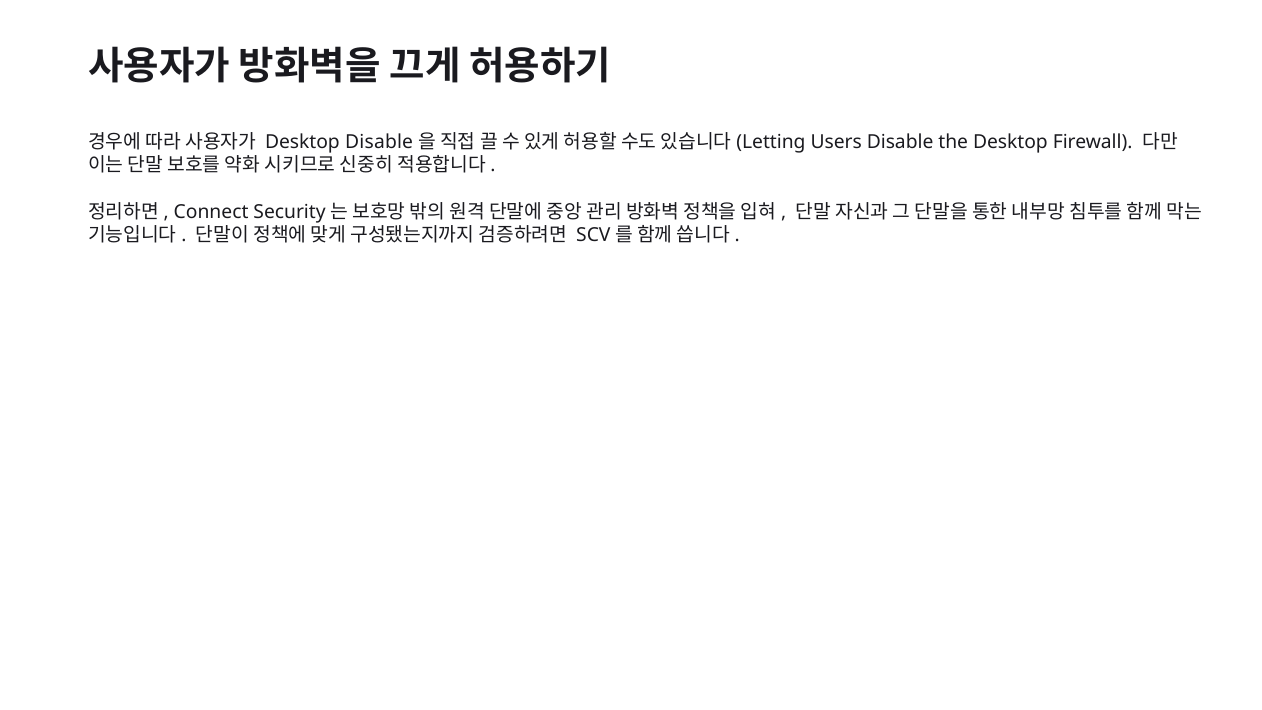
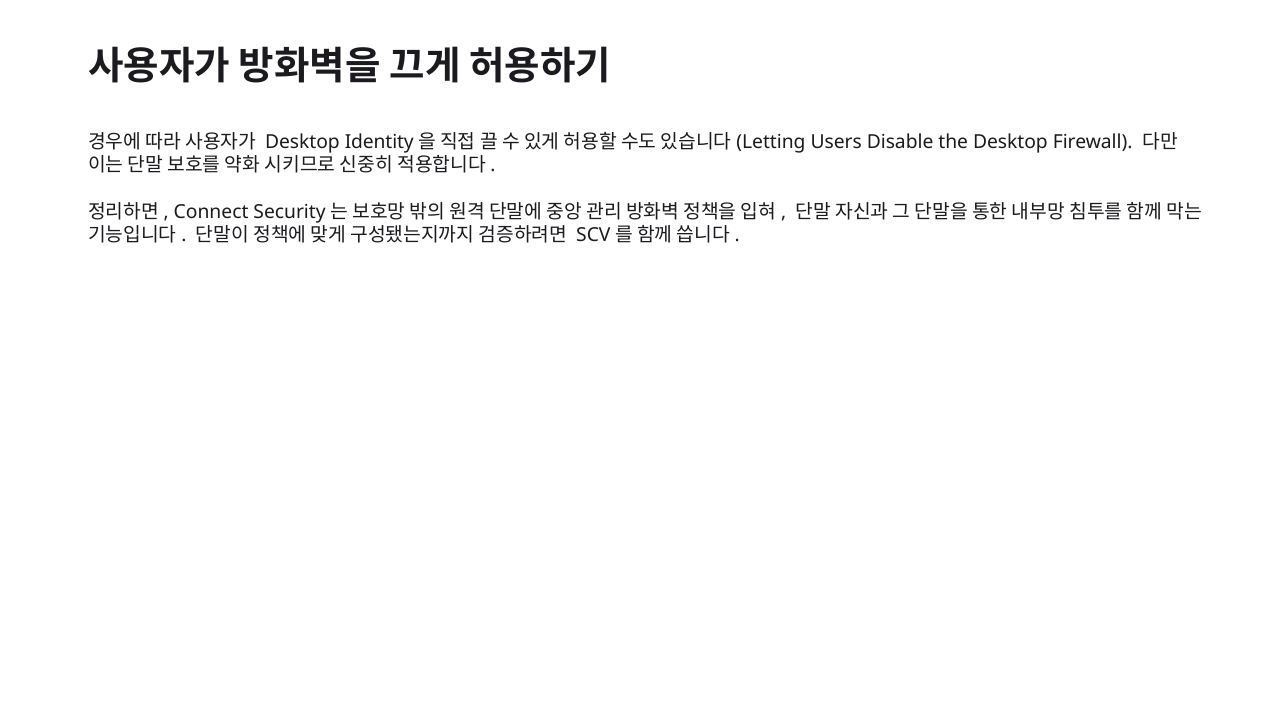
Desktop Disable: Disable -> Identity (379, 142)
